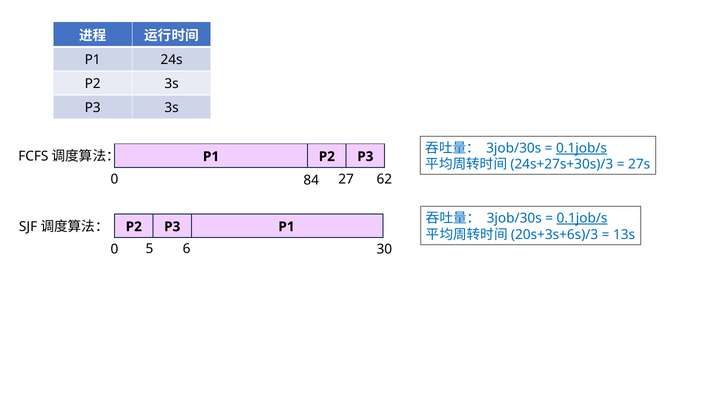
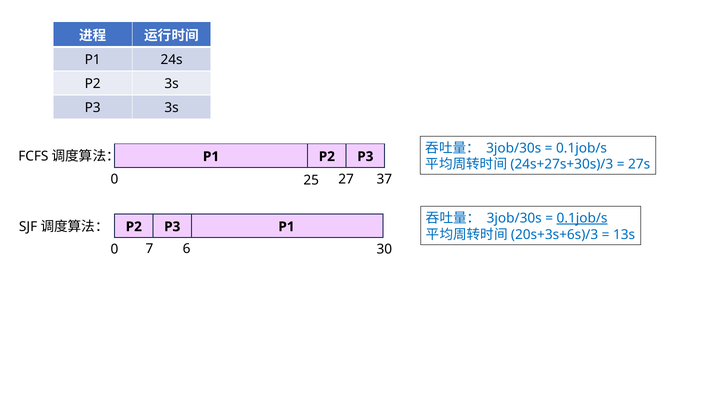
0.1job/s underline: present -> none (582, 148)
84: 84 -> 25 (311, 180)
62: 62 -> 37 (384, 179)
5: 5 -> 7 (149, 249)
